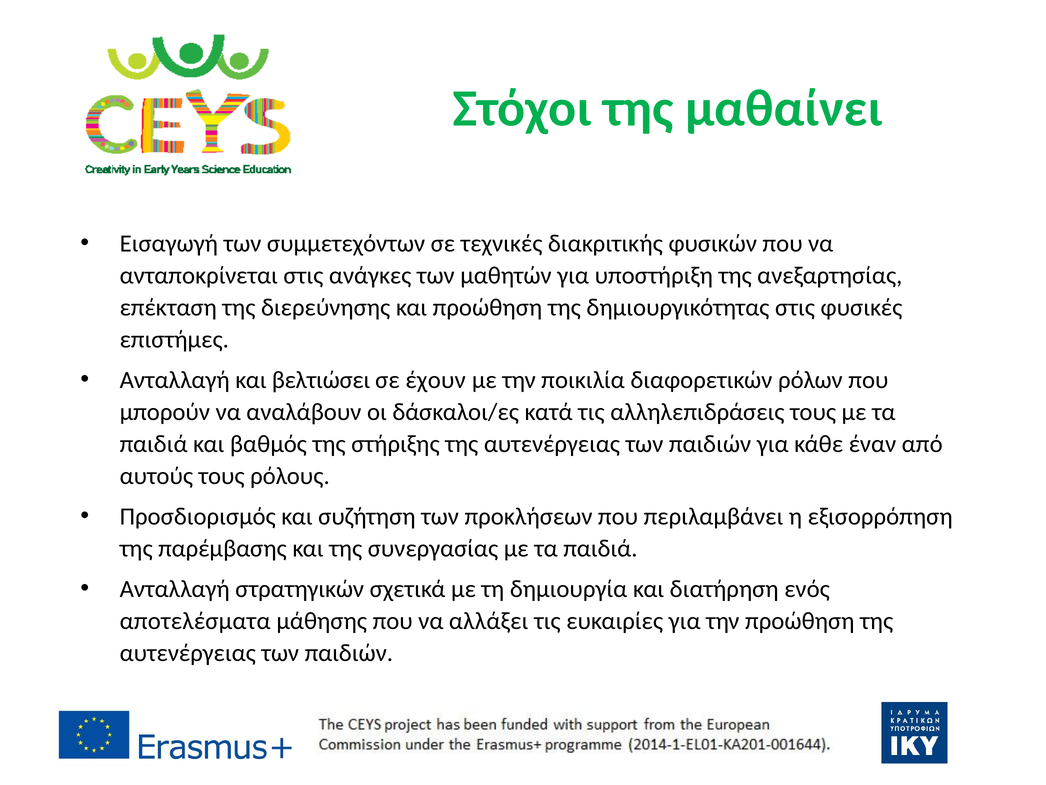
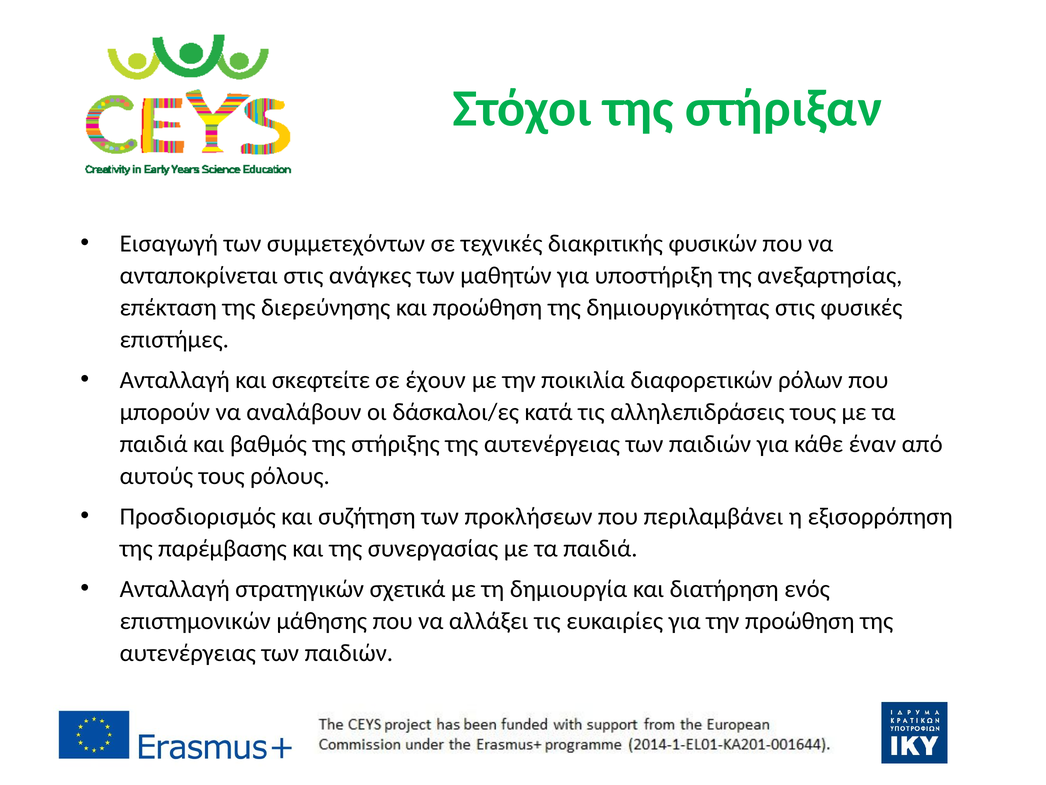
μαθαίνει: μαθαίνει -> στήριξαν (784, 108)
βελτιώσει: βελτιώσει -> σκεφτείτε (321, 380)
αποτελέσματα: αποτελέσματα -> επιστημονικών (195, 620)
